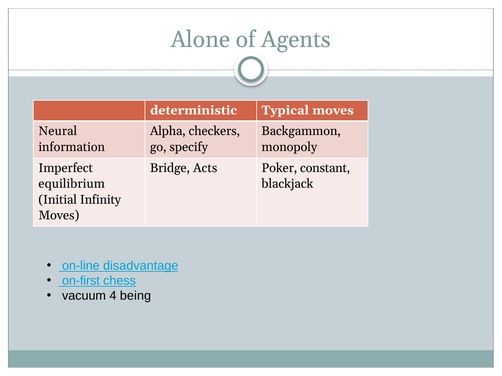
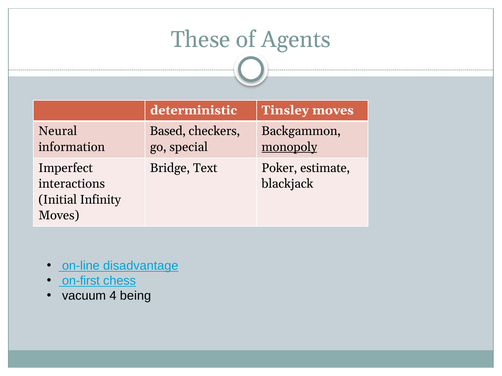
Alone: Alone -> These (201, 39)
Typical: Typical -> Tinsley (285, 110)
Alpha: Alpha -> Based (168, 131)
specify: specify -> special (189, 147)
monopoly underline: none -> present (289, 147)
Acts: Acts -> Text (205, 168)
constant: constant -> estimate (325, 168)
equilibrium: equilibrium -> interactions (72, 184)
